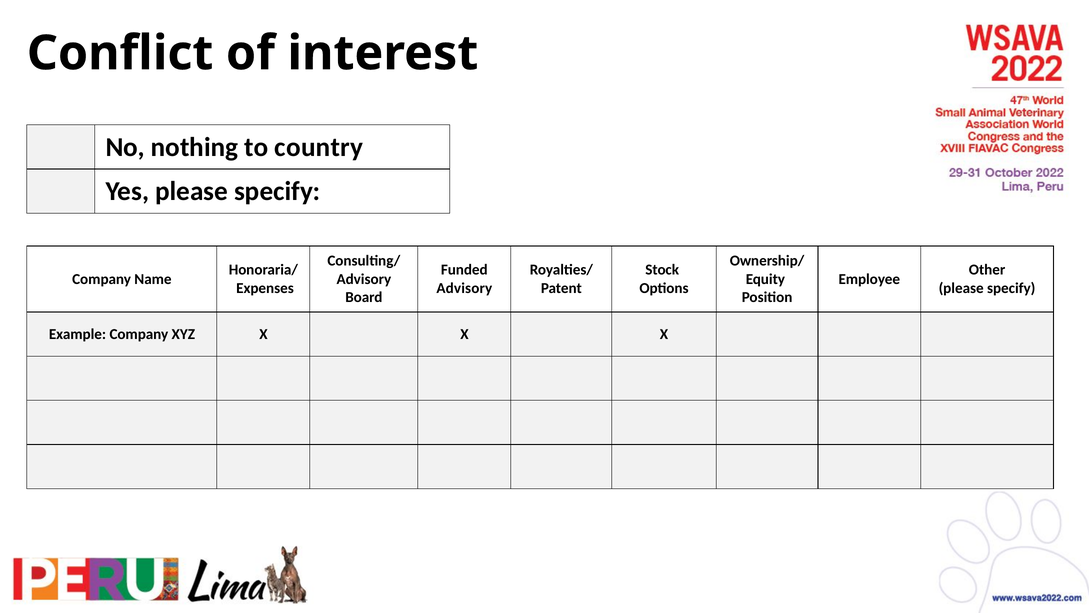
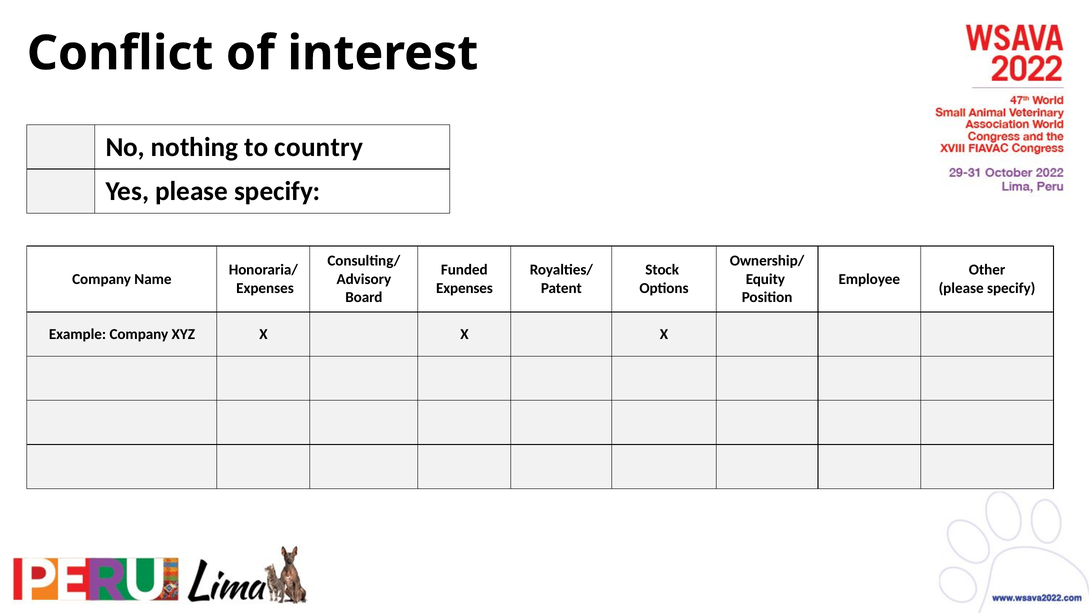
Advisory: Advisory -> Expenses (464, 288)
